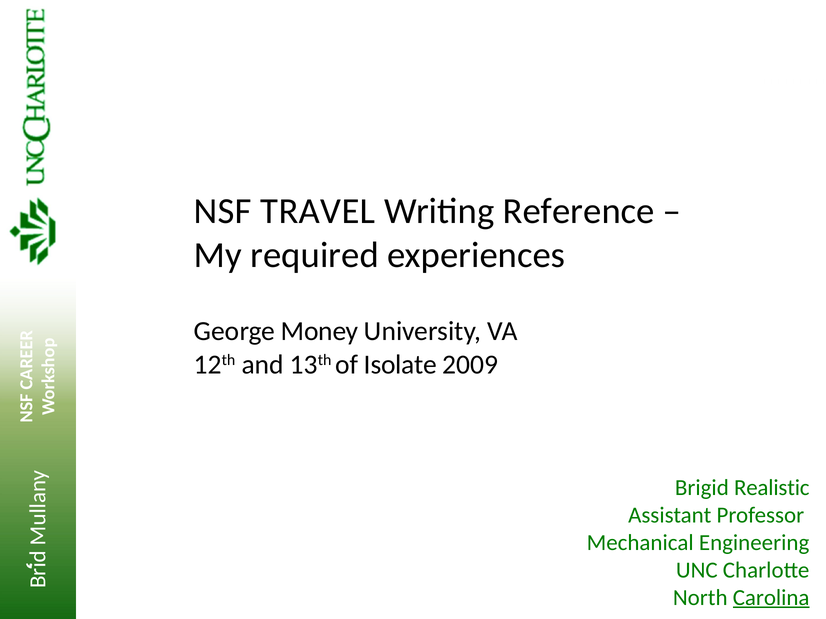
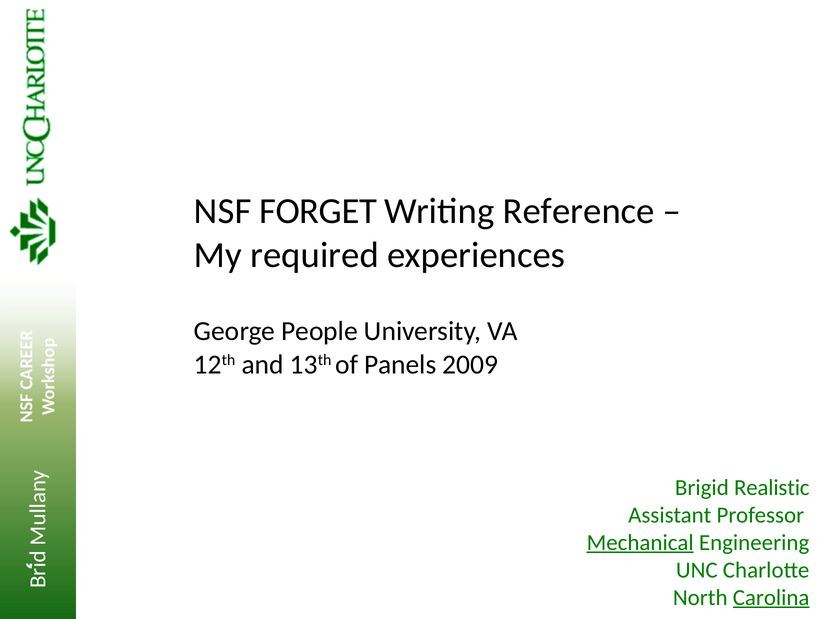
TRAVEL: TRAVEL -> FORGET (318, 211)
Money: Money -> People (320, 332)
Isolate: Isolate -> Panels (400, 365)
Mechanical underline: none -> present (640, 543)
